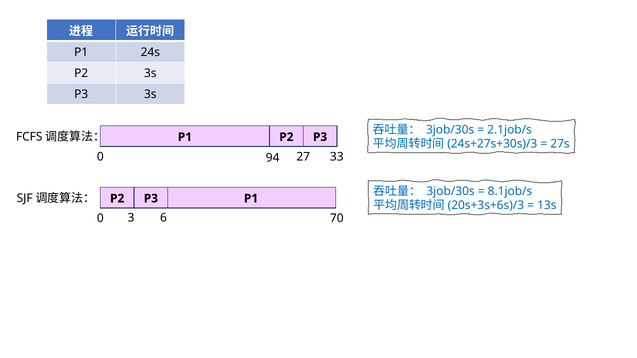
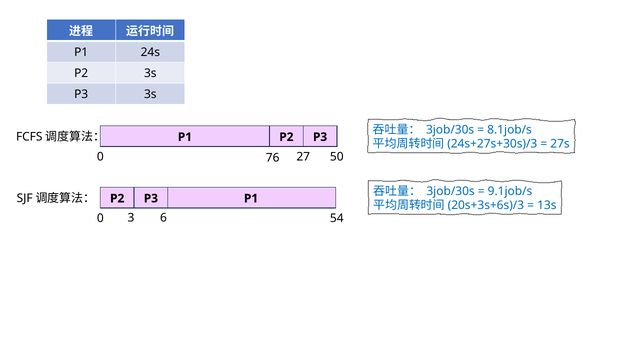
2.1job/s: 2.1job/s -> 8.1job/s (510, 130)
94: 94 -> 76 (273, 158)
33: 33 -> 50 (337, 157)
8.1job/s: 8.1job/s -> 9.1job/s (510, 191)
70: 70 -> 54 (337, 219)
